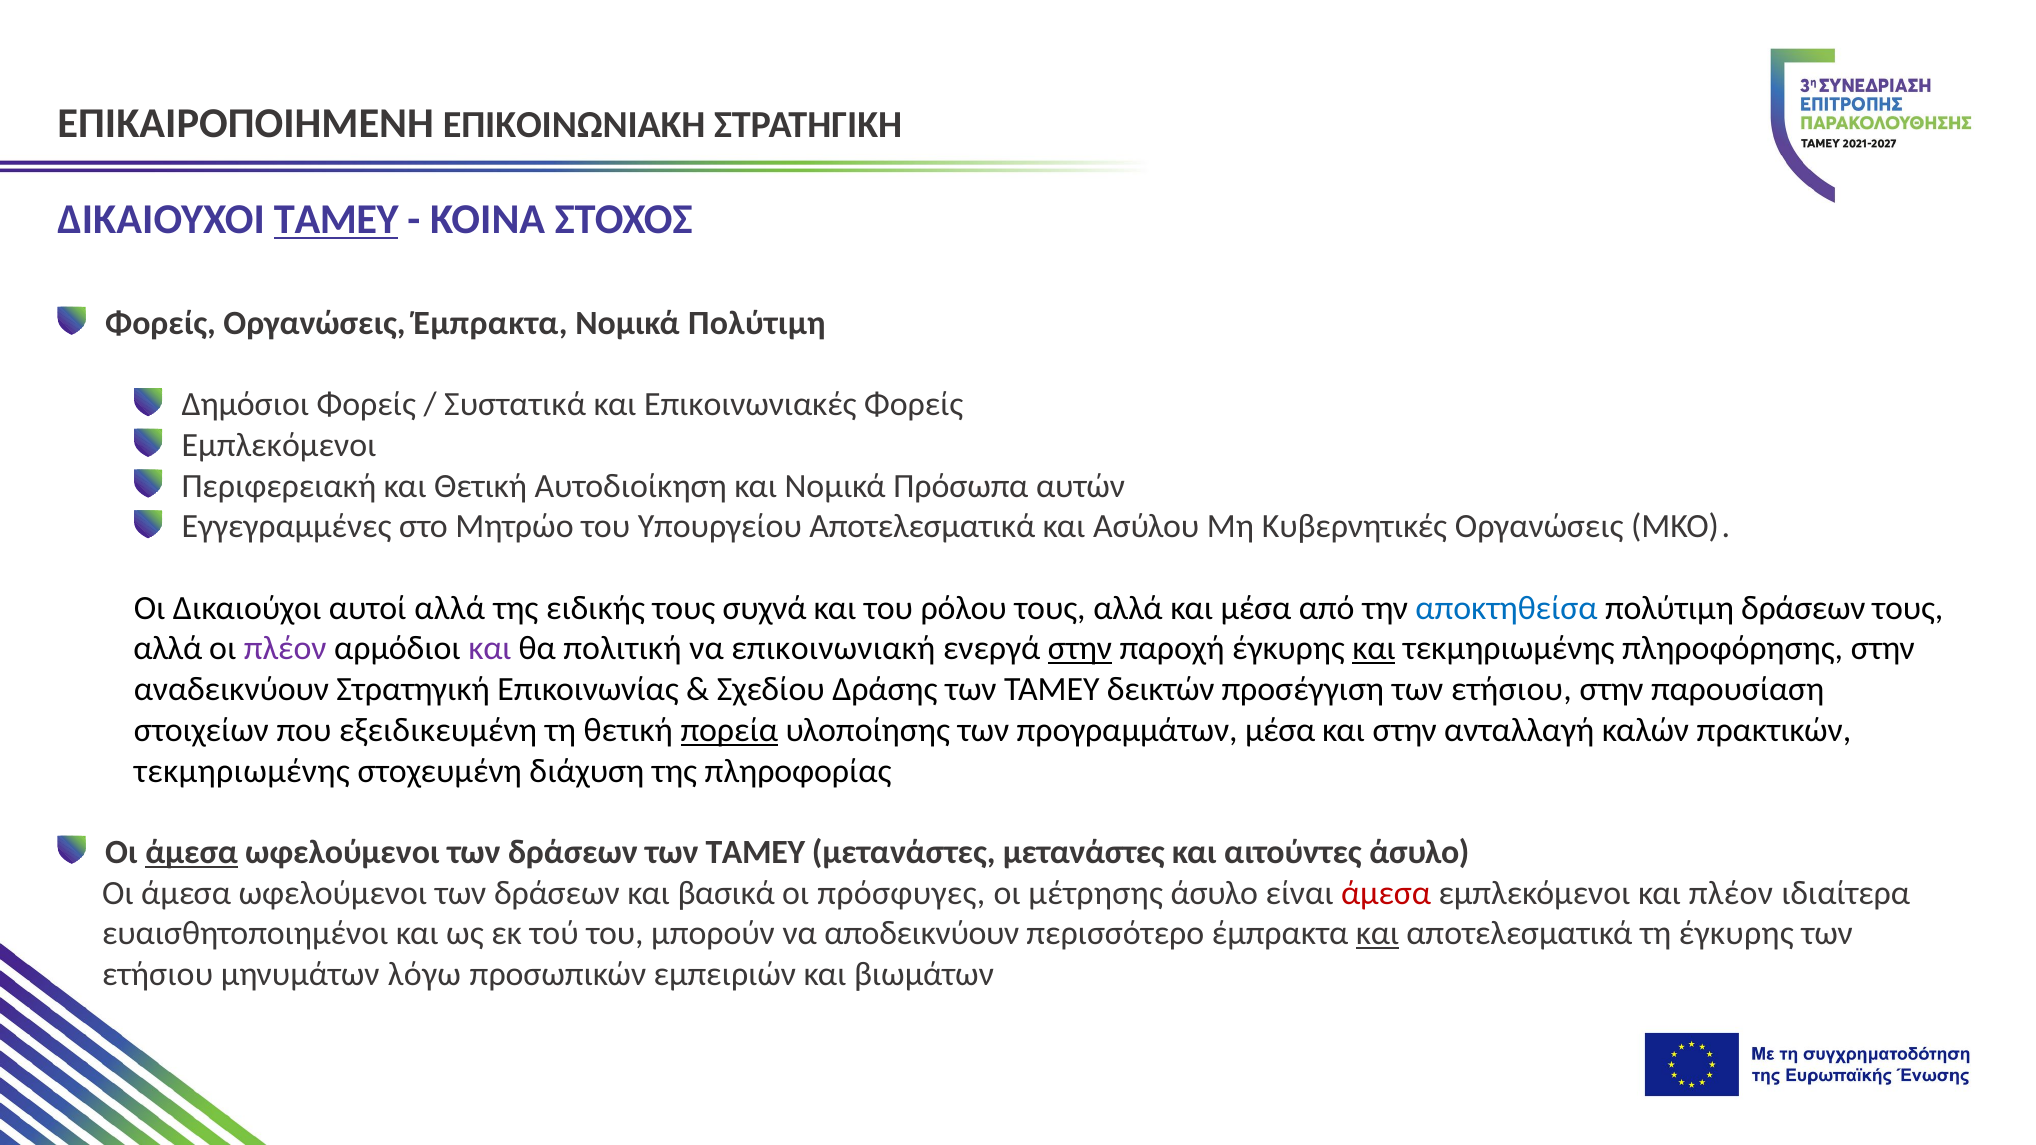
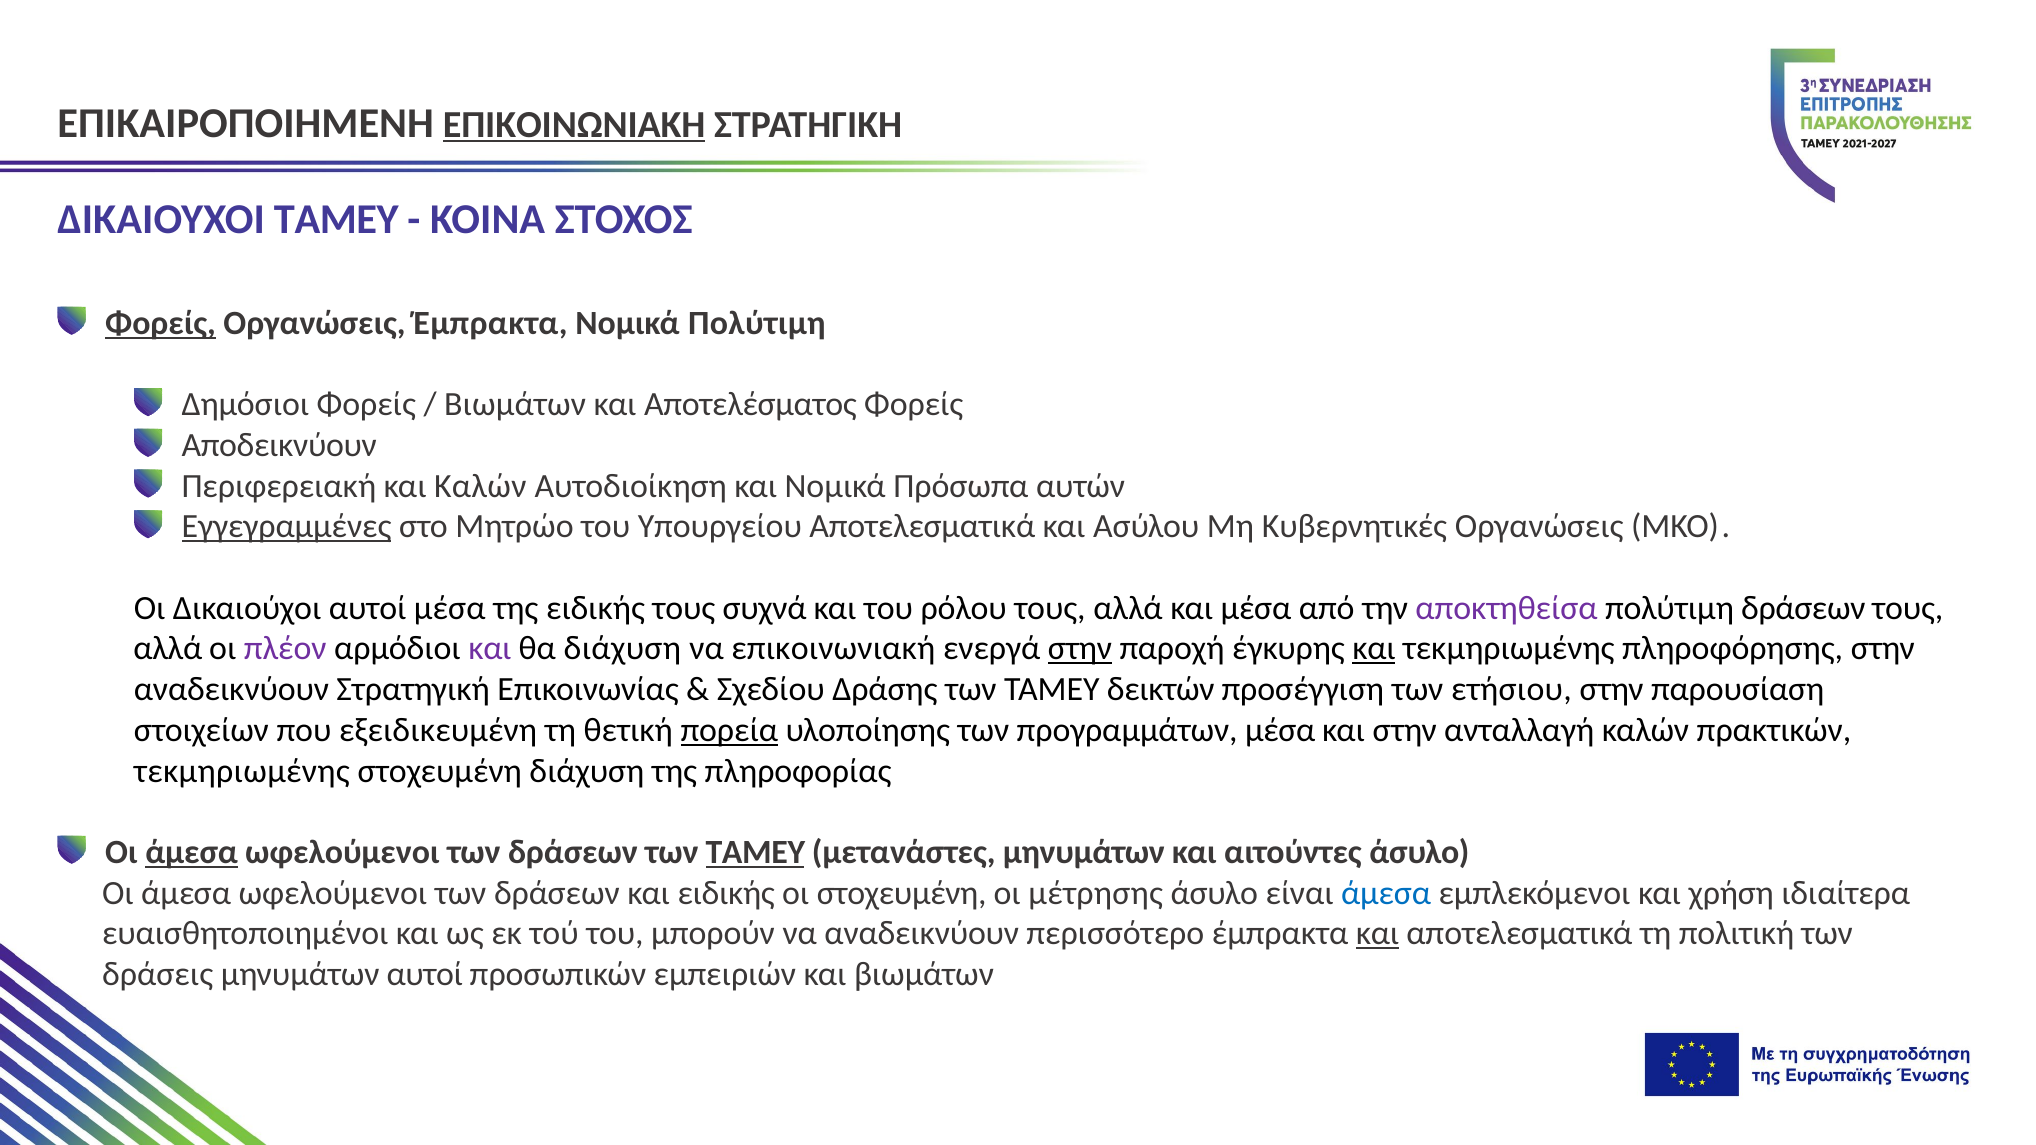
ΕΠΙΚΟΙΝΩΝΙΑΚΗ underline: none -> present (574, 124)
ΤΑΜΕΥ underline: present -> none (336, 220)
Φορείς underline: none -> present (161, 323)
Συστατικά: Συστατικά -> Βιωμάτων (515, 405)
Επικοινωνιακές: Επικοινωνιακές -> Αποτελέσματος (750, 405)
Εμπλεκόμενοι: Εμπλεκόμενοι -> Αποδεικνύουν (279, 445)
και Θετική: Θετική -> Καλών (480, 486)
Εγγεγραμμένες underline: none -> present (286, 527)
αυτοί αλλά: αλλά -> μέσα (450, 608)
αποκτηθείσα colour: blue -> purple (1507, 608)
θα πολιτική: πολιτική -> διάχυση (622, 649)
ΤΑΜΕΥ underline: none -> present (755, 852)
μετανάστες μετανάστες: μετανάστες -> μηνυμάτων (1084, 852)
και βασικά: βασικά -> ειδικής (726, 893)
οι πρόσφυγες: πρόσφυγες -> στοχευμένη (902, 893)
άμεσα colour: red -> blue (1386, 893)
και πλέον: πλέον -> χρήση (1731, 893)
να αποδεικνύουν: αποδεικνύουν -> αναδεικνύουν (922, 934)
τη έγκυρης: έγκυρης -> πολιτική (1737, 934)
ετήσιου: ετήσιου -> δράσεις (158, 974)
μηνυμάτων λόγω: λόγω -> αυτοί (425, 974)
